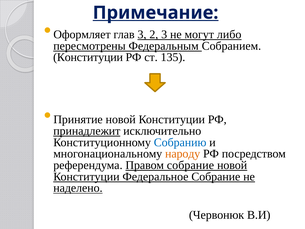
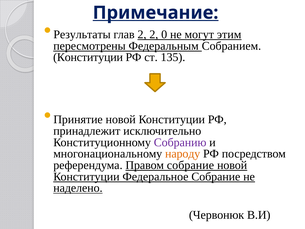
Оформляет: Оформляет -> Результаты (82, 34)
глав 3: 3 -> 2 (142, 34)
2 3: 3 -> 0 (164, 34)
либо: либо -> этим (229, 34)
принадлежит underline: present -> none (87, 131)
Собранию colour: blue -> purple (180, 142)
